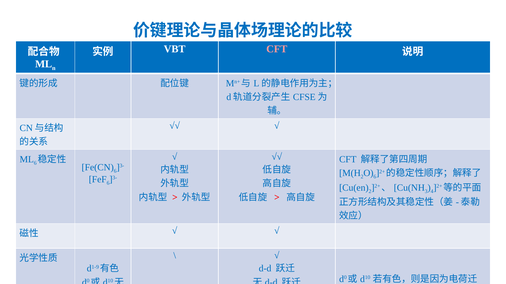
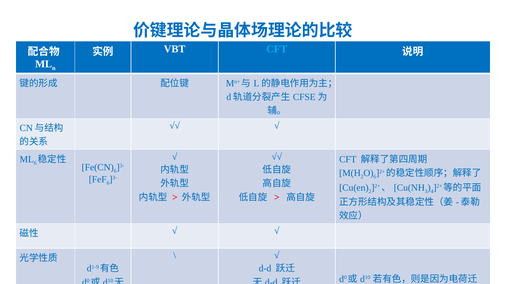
CFT colour: pink -> light blue (277, 49)
